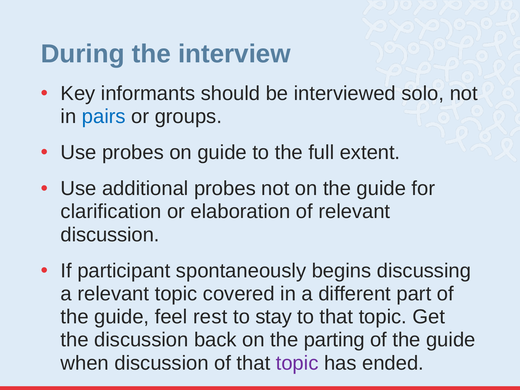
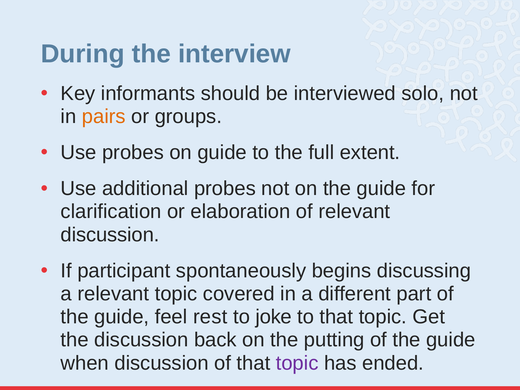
pairs colour: blue -> orange (104, 116)
stay: stay -> joke (274, 317)
parting: parting -> putting (334, 340)
